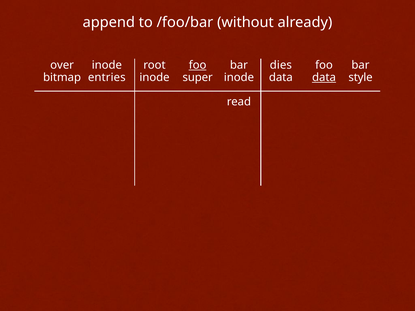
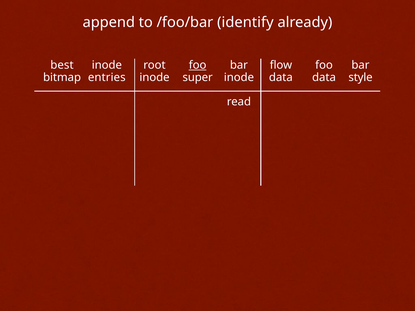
without: without -> identify (245, 22)
over: over -> best (62, 65)
dies: dies -> flow (281, 65)
data underline: present -> none (324, 77)
